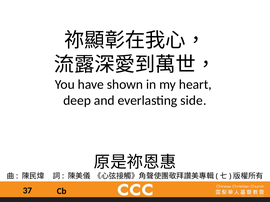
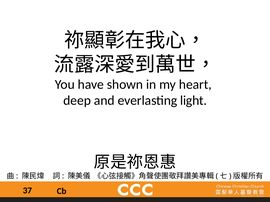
side: side -> light (194, 101)
